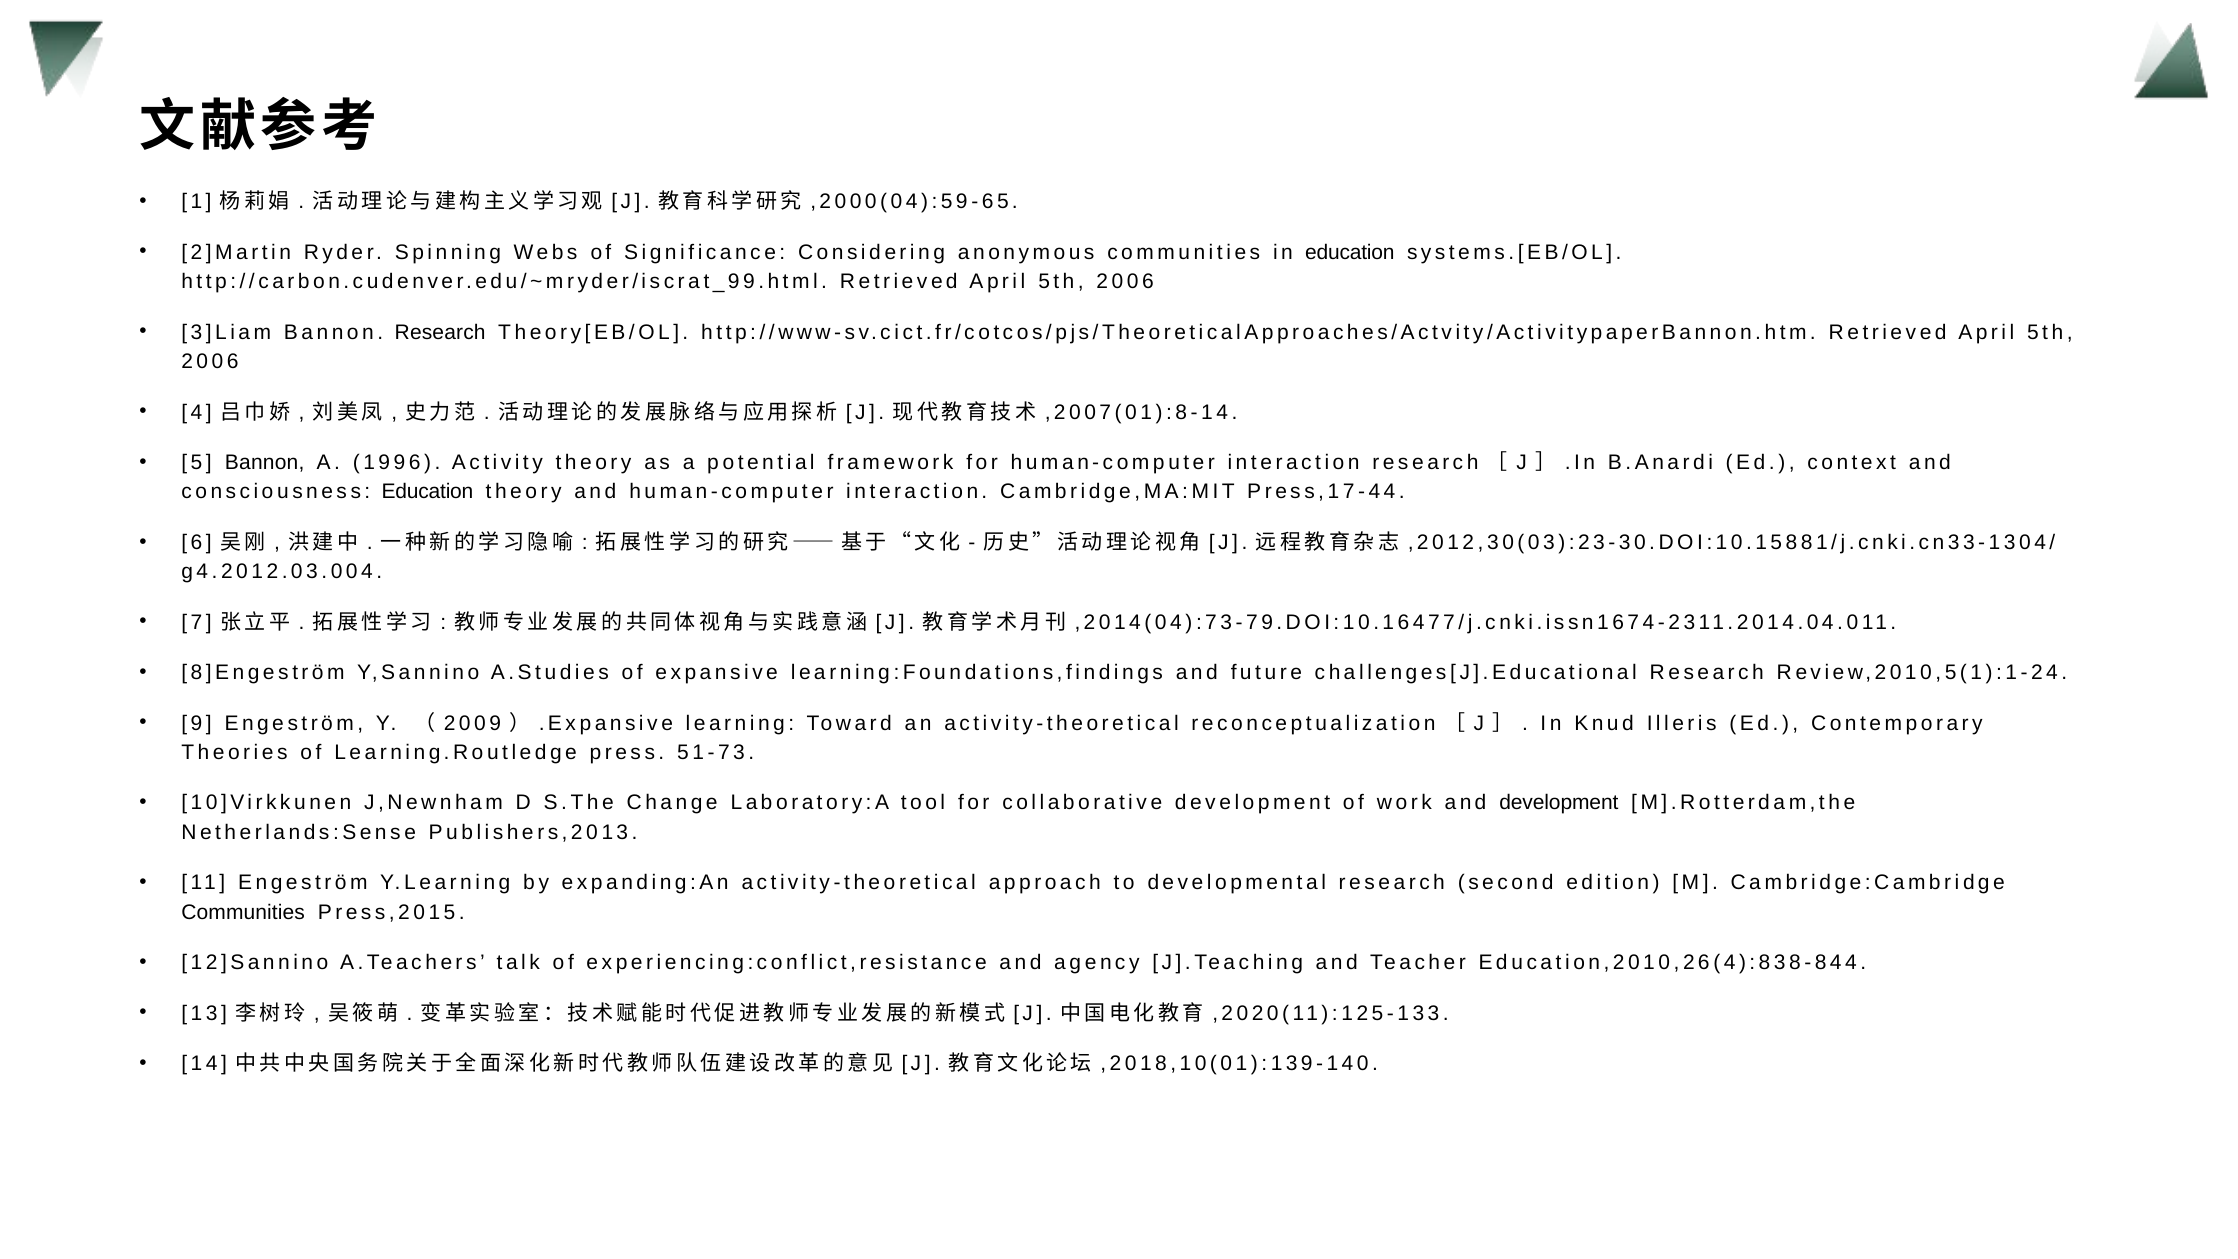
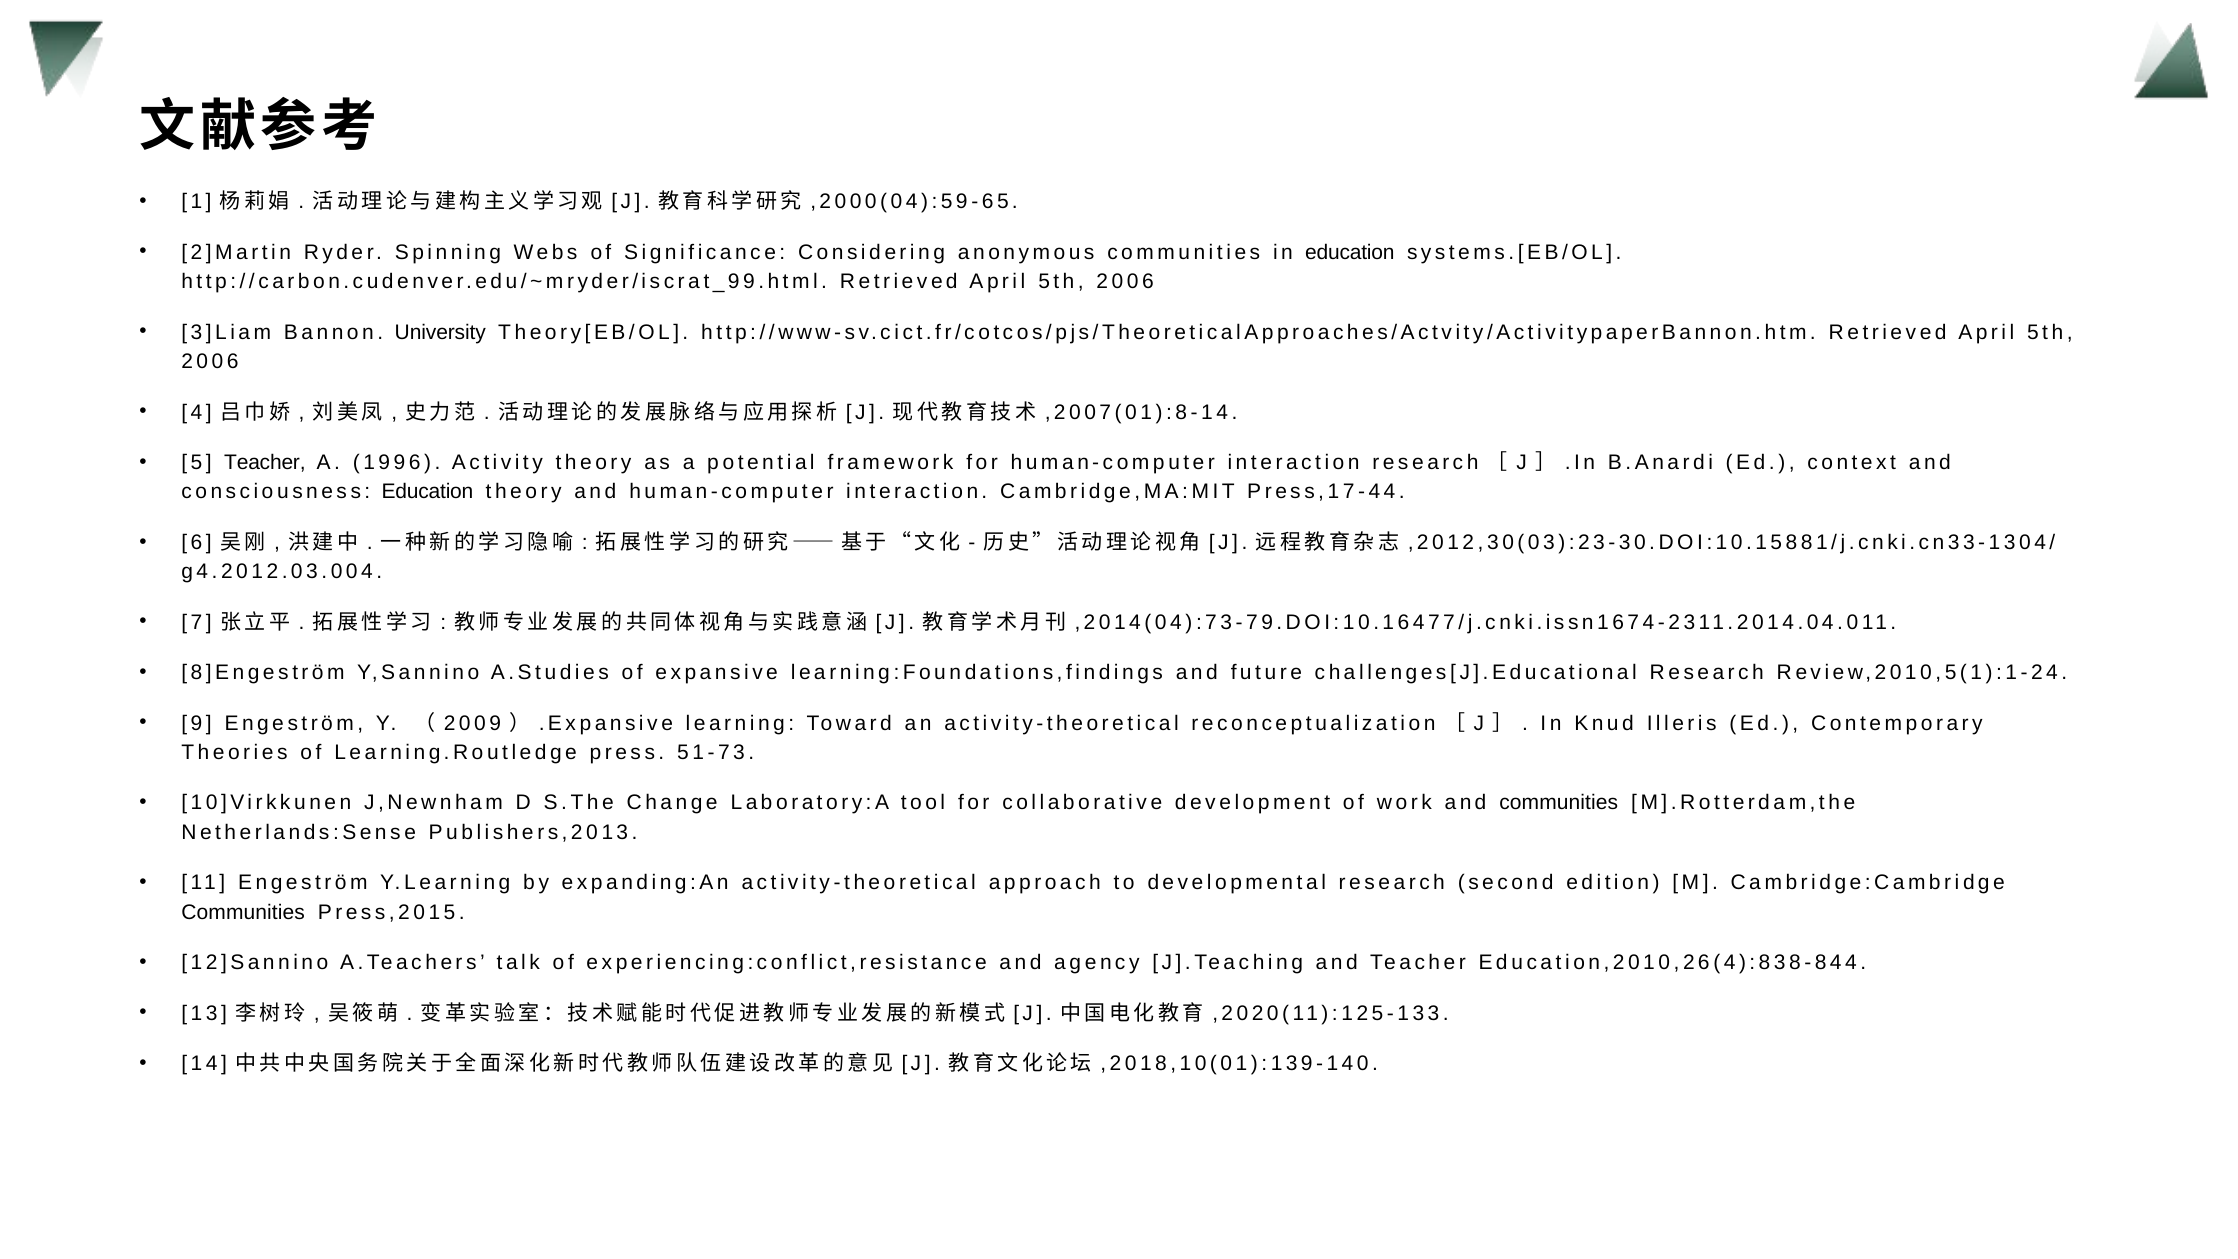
Bannon Research: Research -> University (440, 332)
5 Bannon: Bannon -> Teacher (265, 462)
and development: development -> communities (1559, 803)
